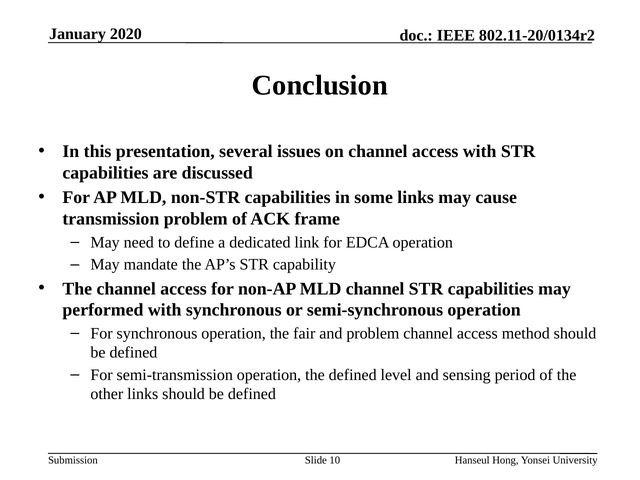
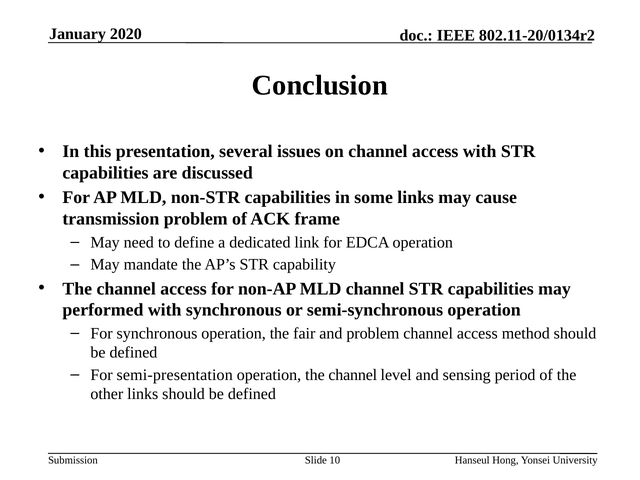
semi-transmission: semi-transmission -> semi-presentation (175, 375)
operation the defined: defined -> channel (353, 375)
